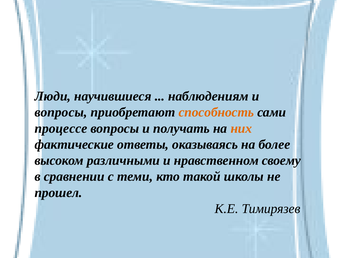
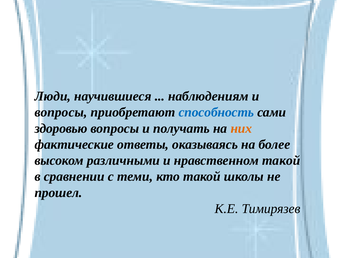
способность colour: orange -> blue (216, 112)
процессе: процессе -> здоровью (61, 128)
нравственном своему: своему -> такой (281, 160)
